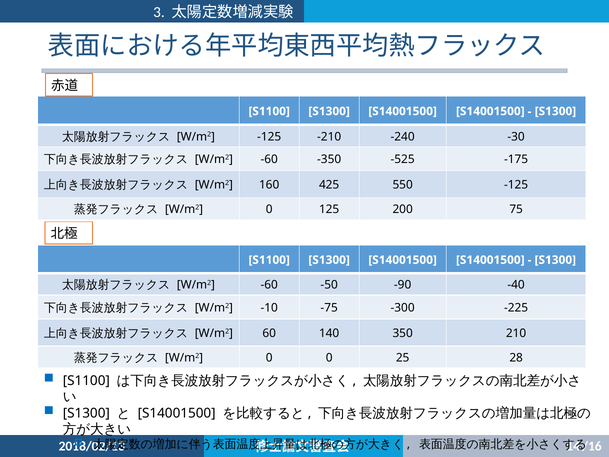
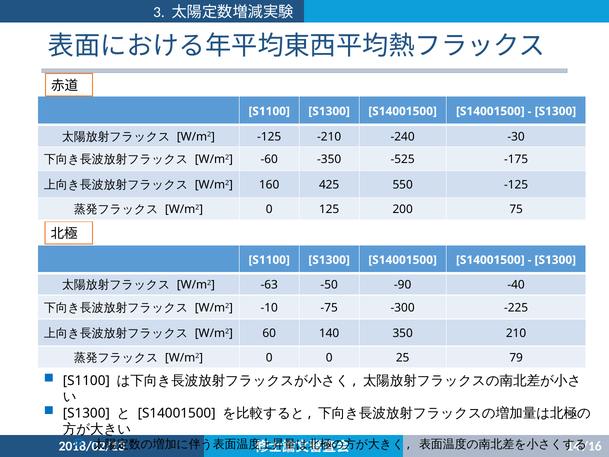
-60: -60 -> -63 (269, 285)
28: 28 -> 79 (516, 358)
